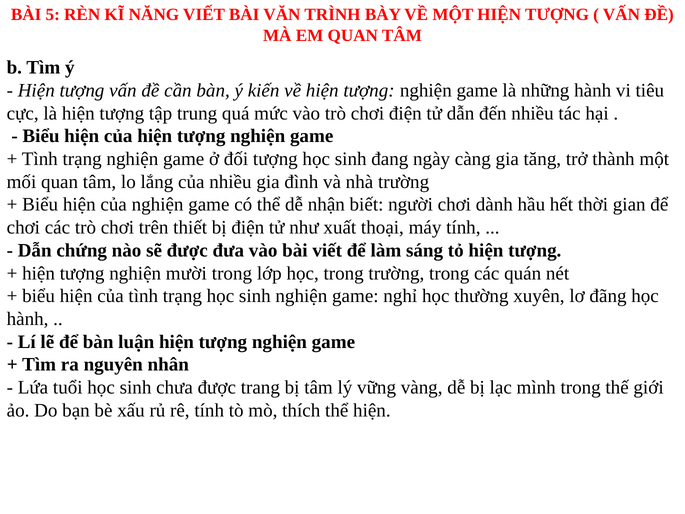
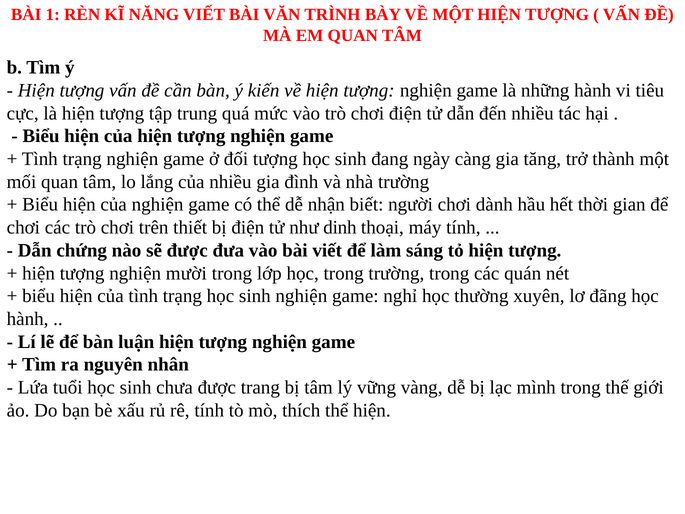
5: 5 -> 1 (53, 15)
xuất: xuất -> dinh (340, 227)
